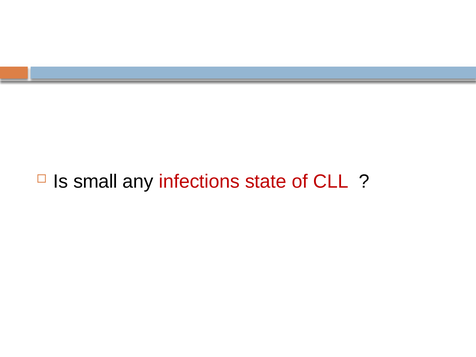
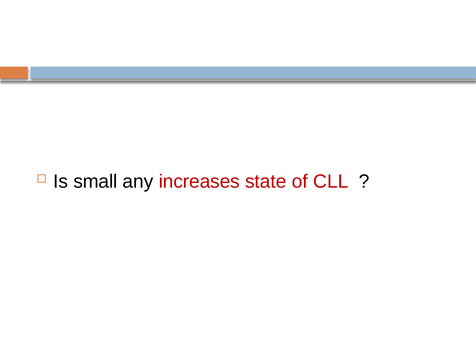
infections: infections -> increases (199, 181)
